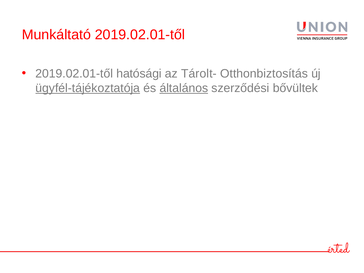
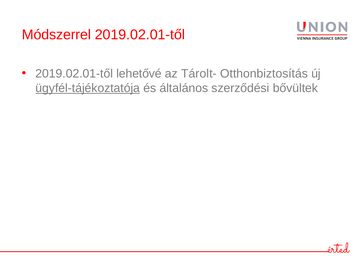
Munkáltató: Munkáltató -> Módszerrel (56, 35)
hatósági: hatósági -> lehetővé (139, 74)
általános underline: present -> none (184, 88)
